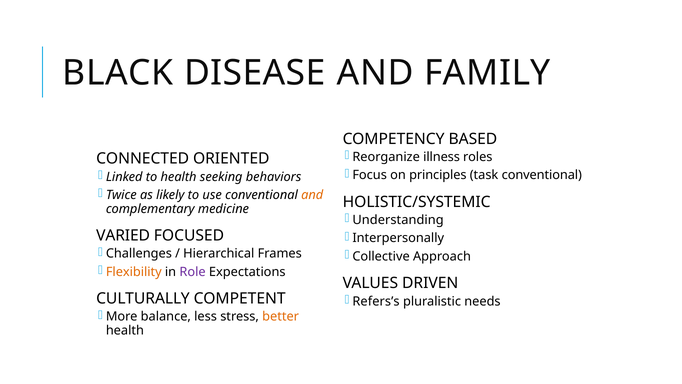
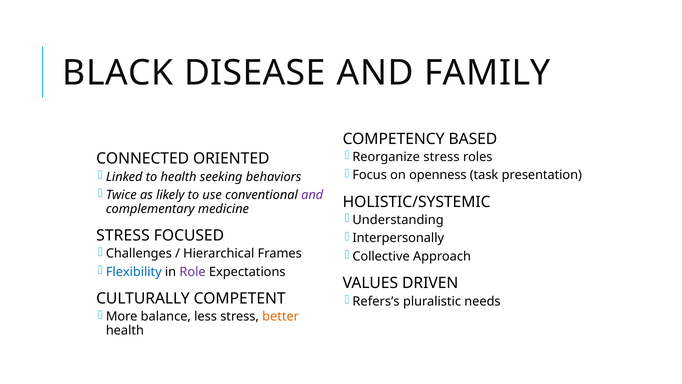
Reorganize illness: illness -> stress (441, 157)
principles: principles -> openness (438, 175)
task conventional: conventional -> presentation (542, 175)
and colour: orange -> purple (312, 195)
VARIED: VARIED -> STRESS (123, 235)
Flexibility colour: orange -> blue (134, 272)
